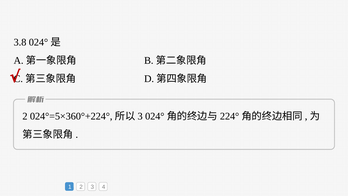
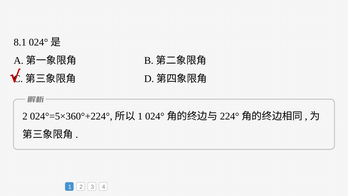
3.8: 3.8 -> 8.1 (20, 42)
3: 3 -> 1 (140, 116)
